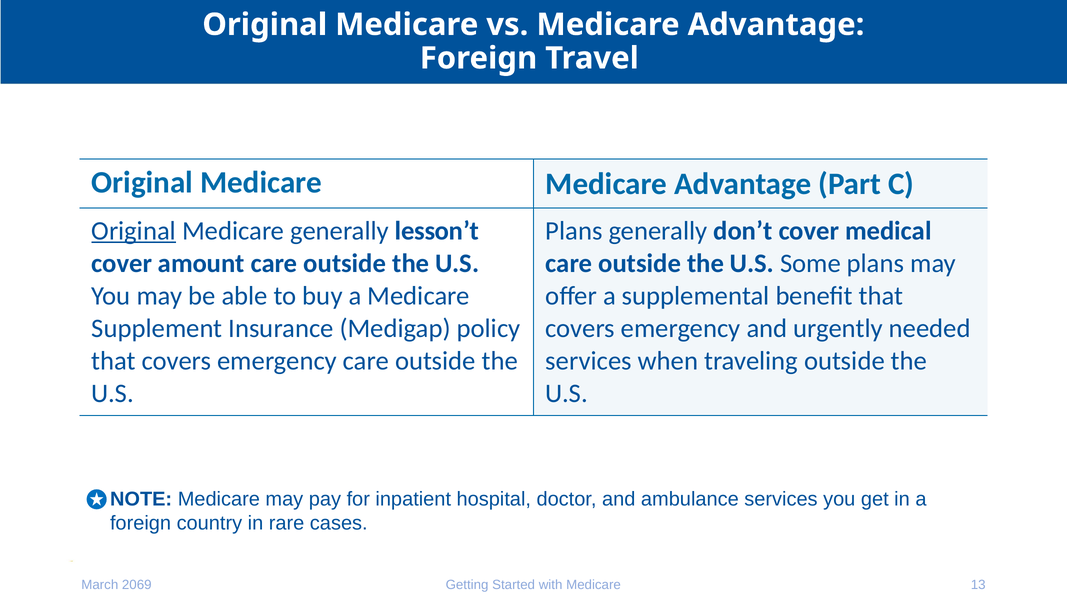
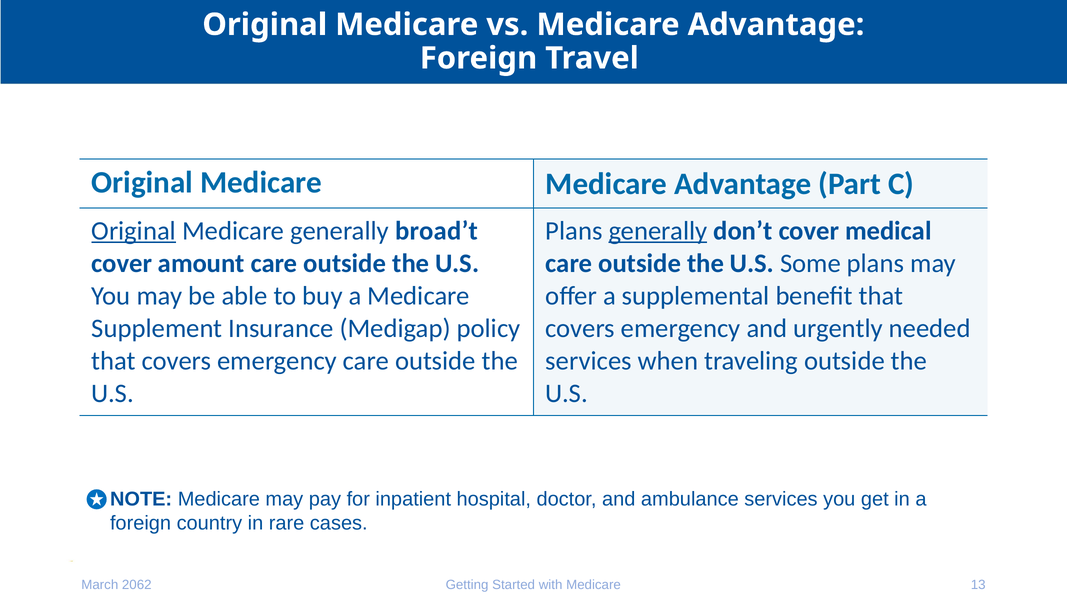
lesson’t: lesson’t -> broad’t (437, 231)
generally underline: none -> present (658, 231)
2069: 2069 -> 2062 (137, 585)
